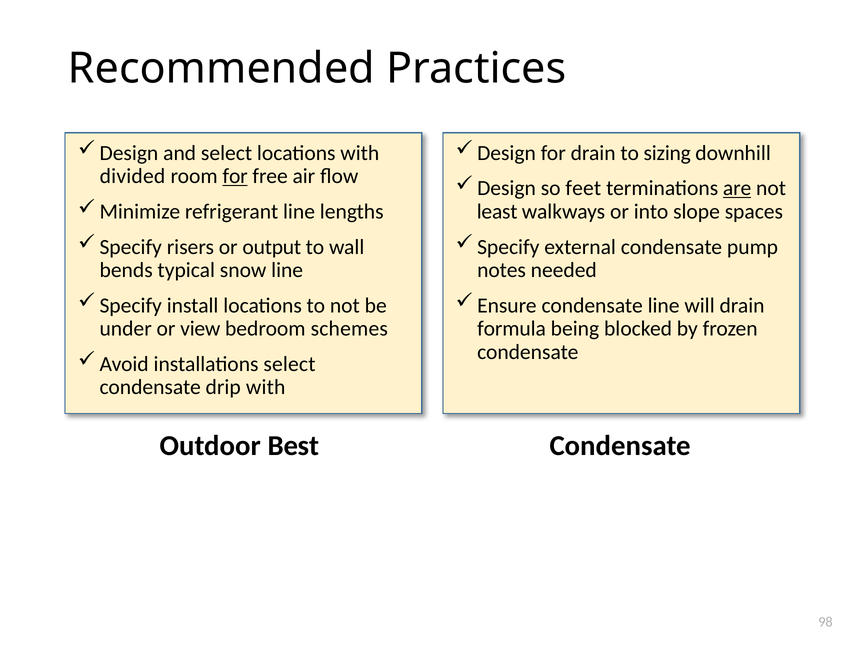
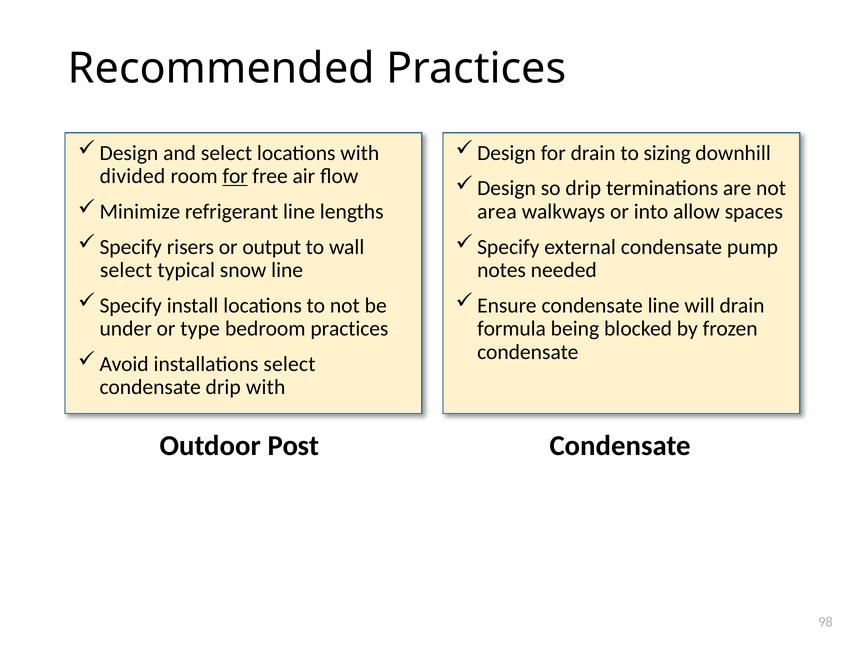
so feet: feet -> drip (583, 188)
are underline: present -> none (737, 188)
least: least -> area (497, 212)
slope: slope -> allow (697, 212)
bends: bends -> select (126, 270)
view: view -> type (200, 329)
bedroom schemes: schemes -> practices (349, 329)
Best: Best -> Post (293, 446)
